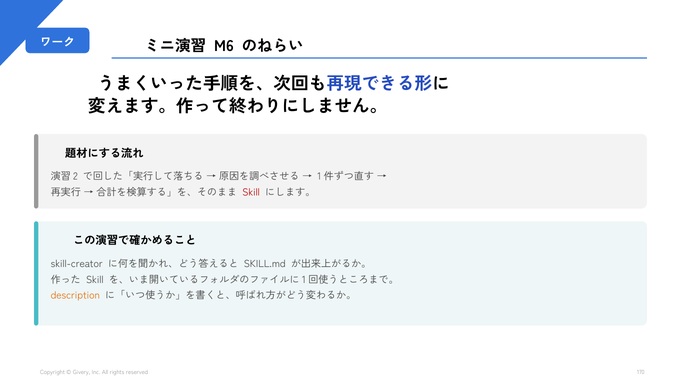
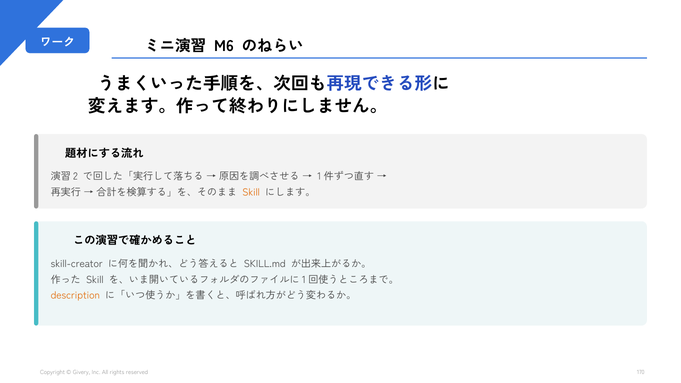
Skill colour: red -> orange (251, 192)
